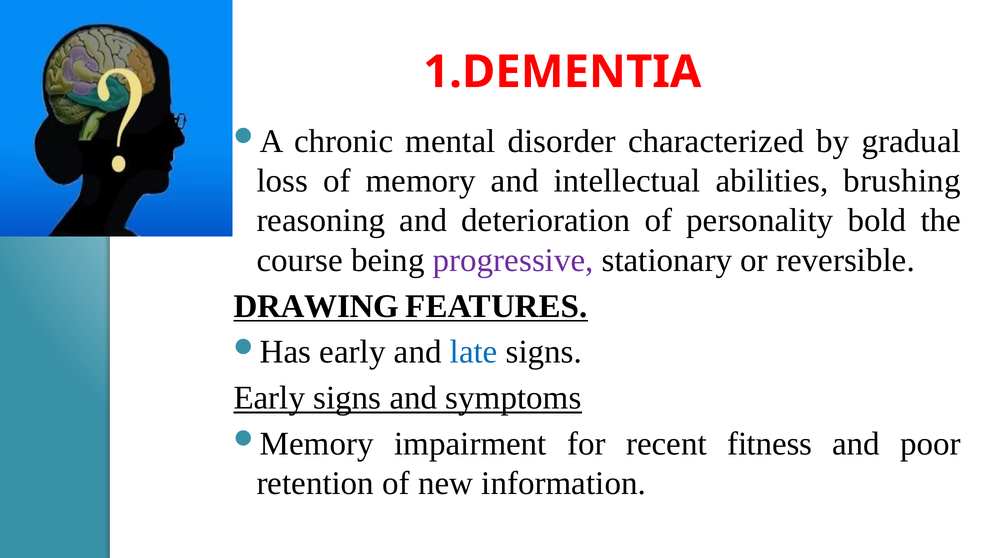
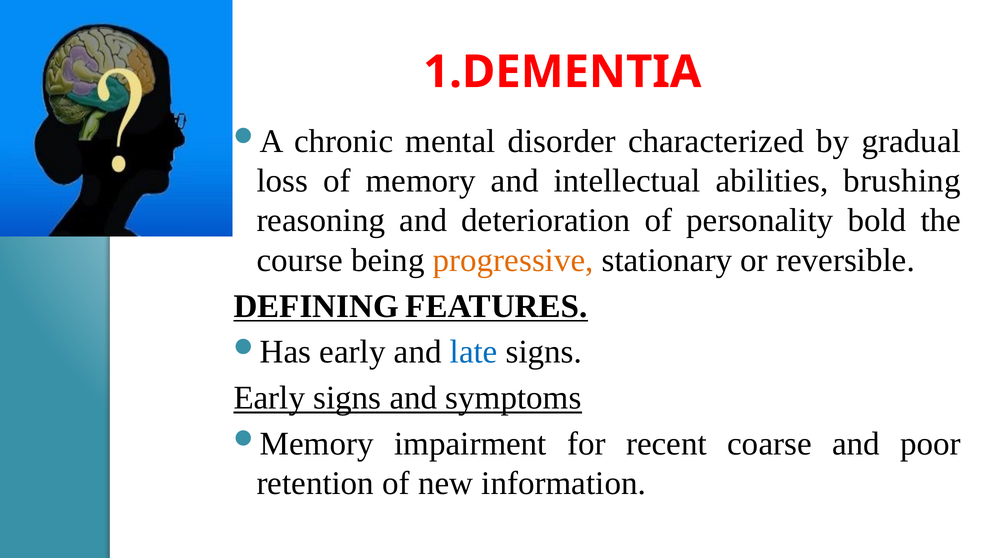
progressive colour: purple -> orange (513, 260)
DRAWING: DRAWING -> DEFINING (316, 306)
fitness: fitness -> coarse (770, 444)
